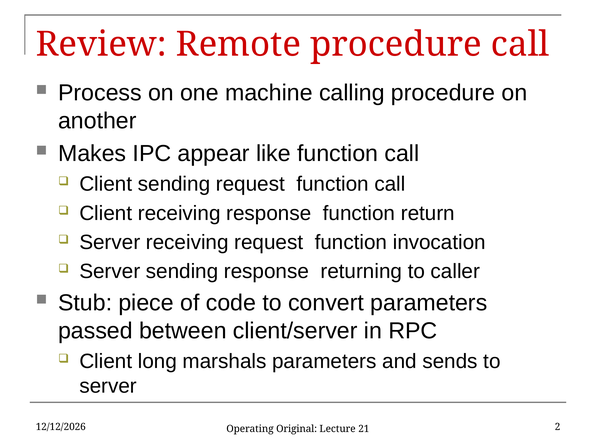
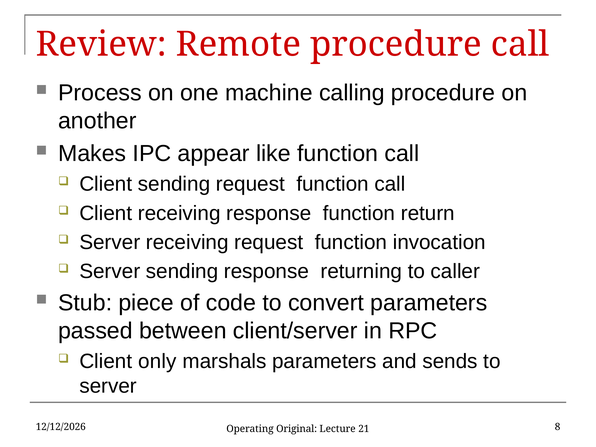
long: long -> only (157, 361)
2: 2 -> 8 (558, 427)
